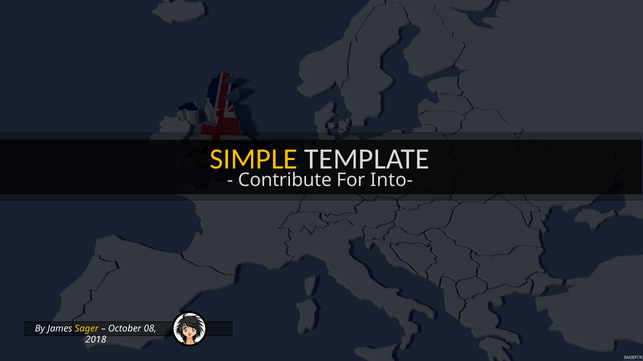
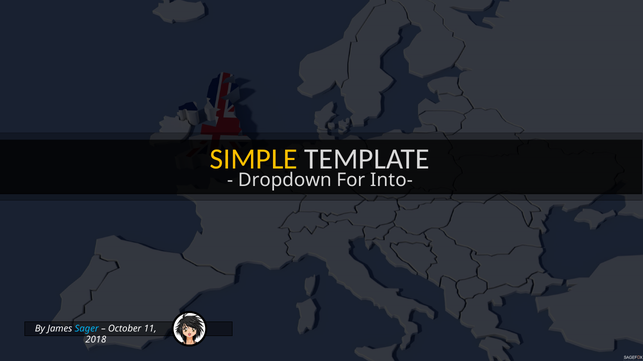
Contribute: Contribute -> Dropdown (285, 181)
Sager colour: yellow -> light blue (87, 329)
08: 08 -> 11 (150, 329)
